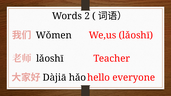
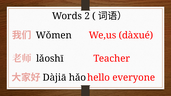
We,us lǎoshī: lǎoshī -> dàxué (136, 35)
